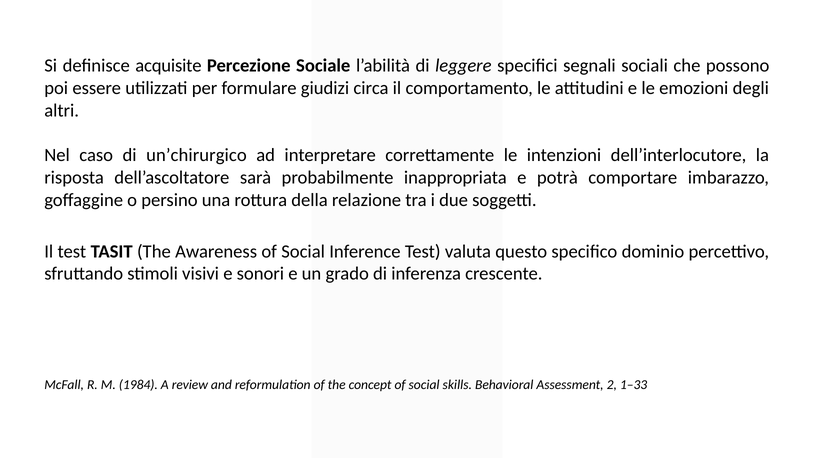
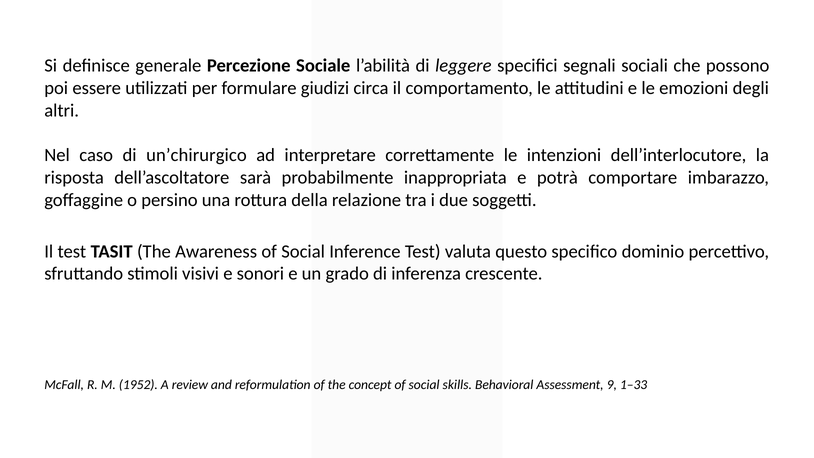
acquisite: acquisite -> generale (168, 66)
1984: 1984 -> 1952 (138, 385)
2: 2 -> 9 (612, 385)
